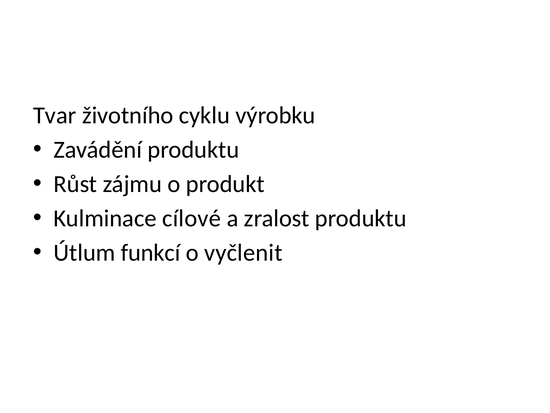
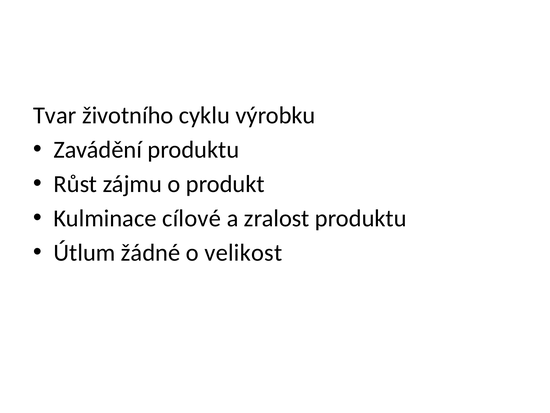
funkcí: funkcí -> žádné (151, 252)
vyčlenit: vyčlenit -> velikost (243, 252)
